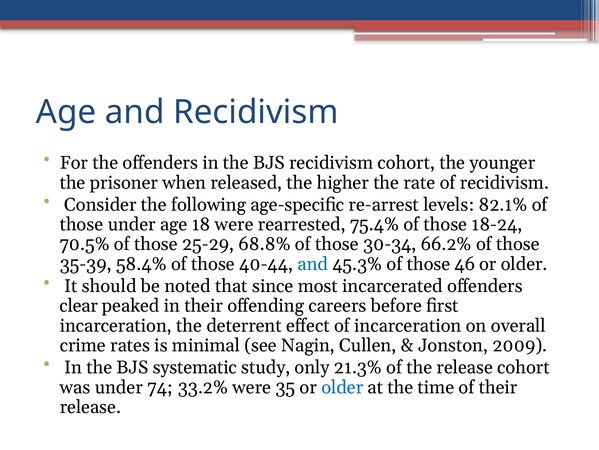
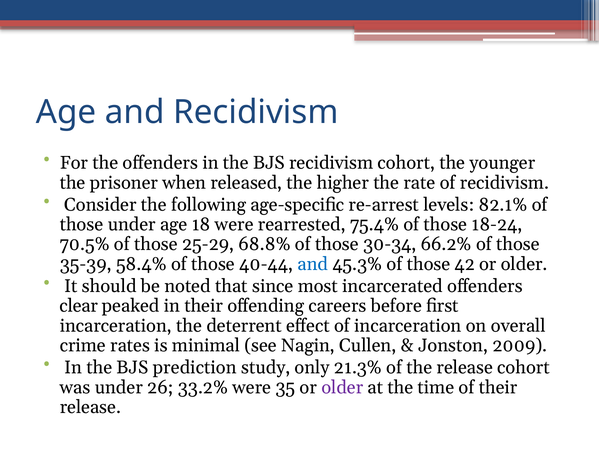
46: 46 -> 42 (465, 264)
systematic: systematic -> prediction (195, 367)
74: 74 -> 26 (160, 387)
older colour: blue -> purple (342, 387)
